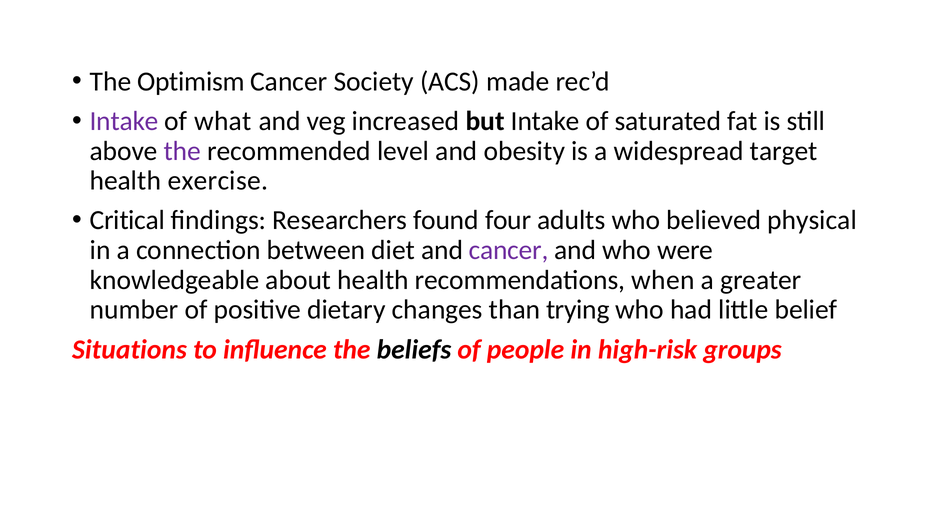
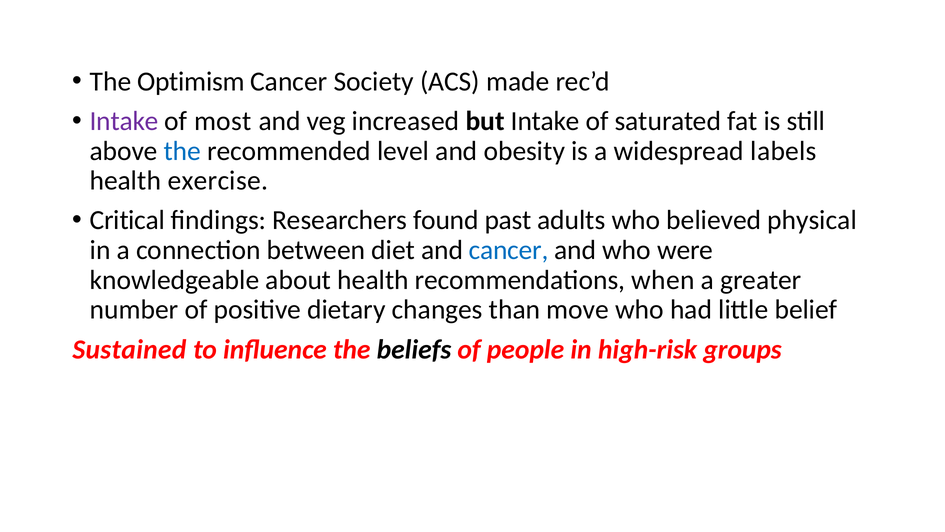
what: what -> most (223, 121)
the colour: purple -> blue (182, 151)
target: target -> labels (784, 151)
four: four -> past (508, 220)
cancer colour: purple -> blue (509, 250)
trying: trying -> move (578, 310)
Situations: Situations -> Sustained (129, 349)
